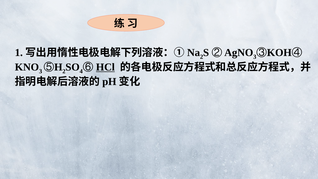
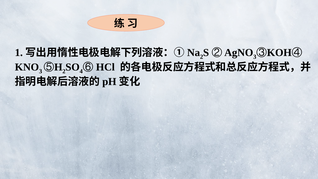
HCl underline: present -> none (105, 67)
